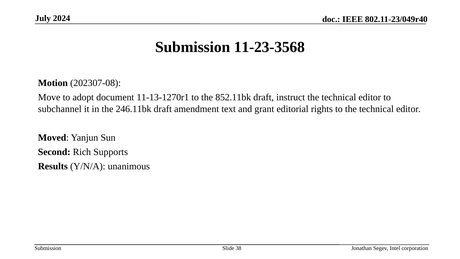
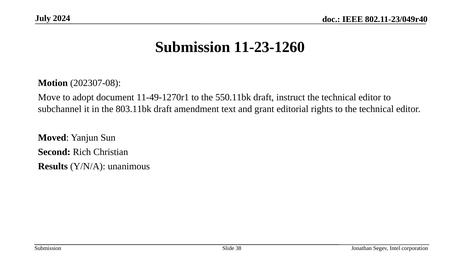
11-23-3568: 11-23-3568 -> 11-23-1260 (269, 47)
11-13-1270r1: 11-13-1270r1 -> 11-49-1270r1 (163, 97)
852.11bk: 852.11bk -> 550.11bk (233, 97)
246.11bk: 246.11bk -> 803.11bk (134, 109)
Supports: Supports -> Christian (111, 152)
